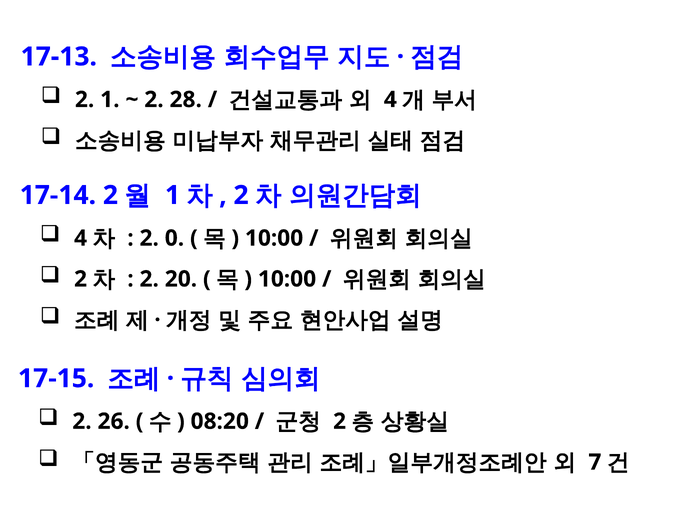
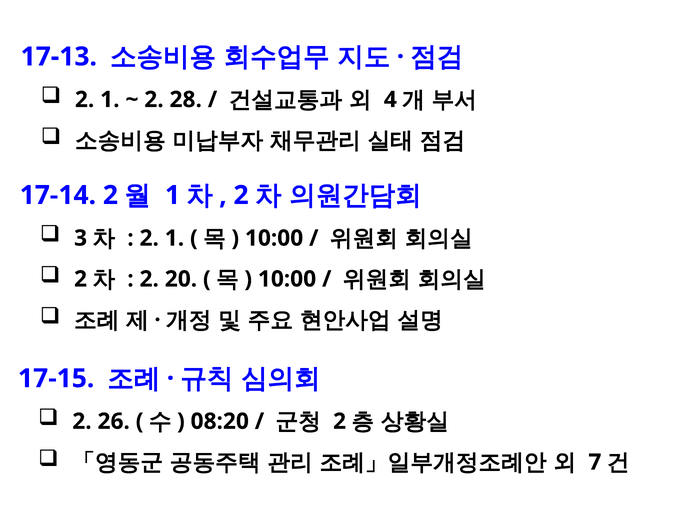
4: 4 -> 3 (81, 238)
0: 0 -> 1 (174, 238)
